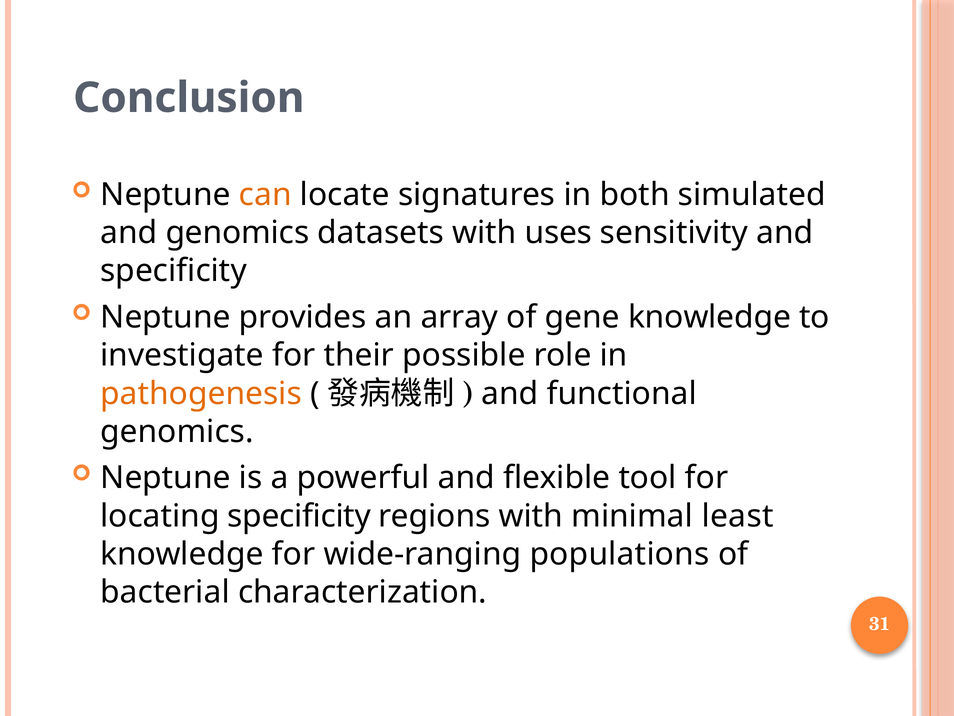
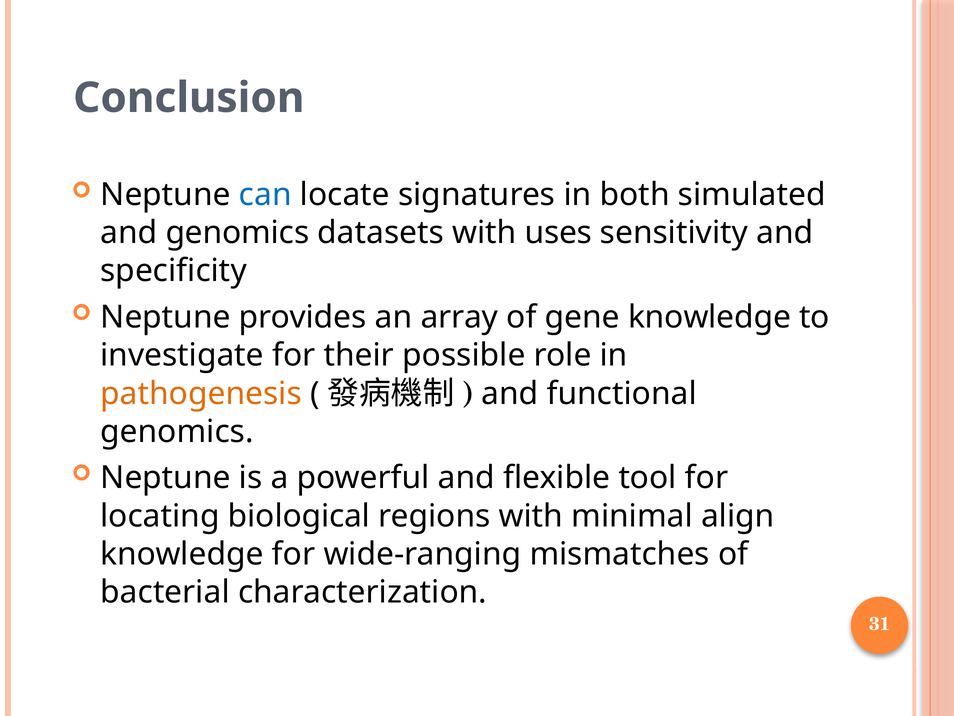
can colour: orange -> blue (265, 194)
locating specificity: specificity -> biological (299, 516)
least: least -> align (738, 516)
populations: populations -> mismatches (620, 554)
